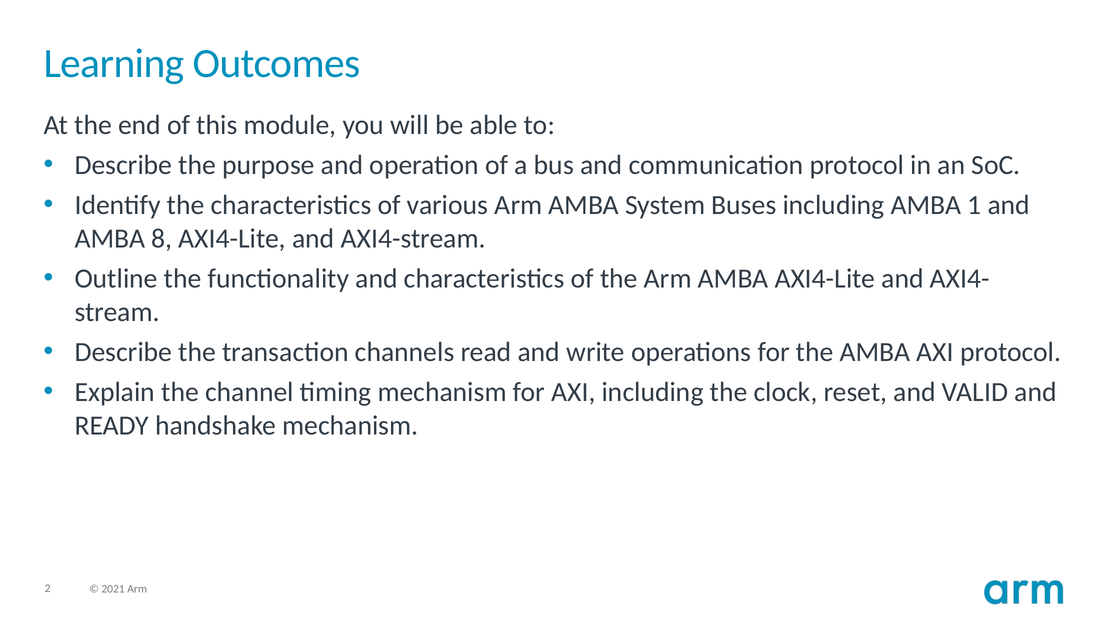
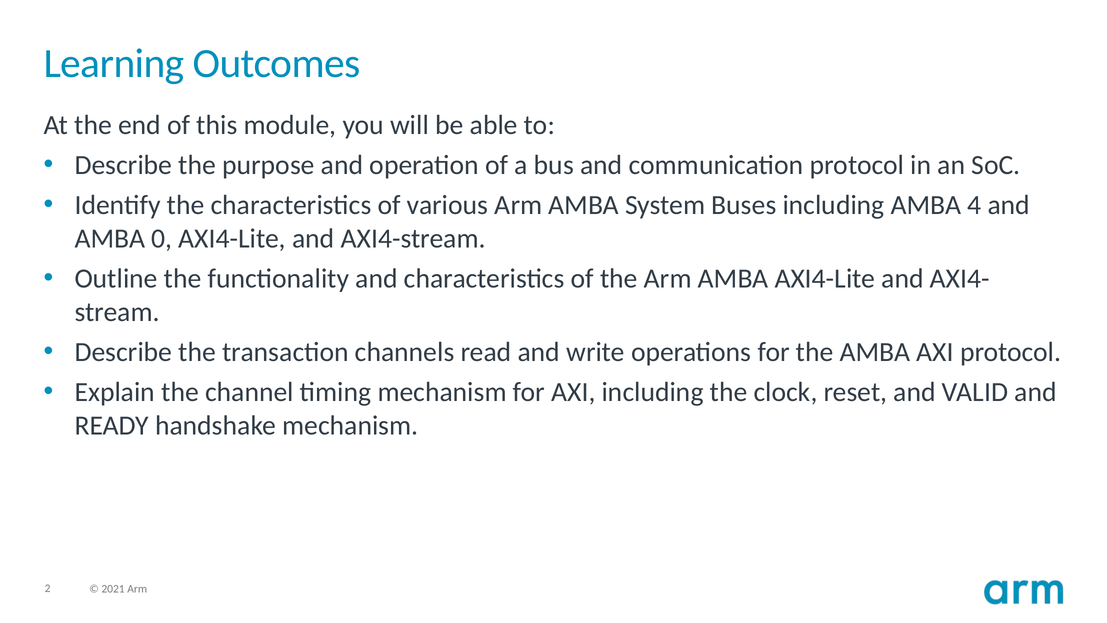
1: 1 -> 4 (974, 205)
8: 8 -> 0 (162, 238)
